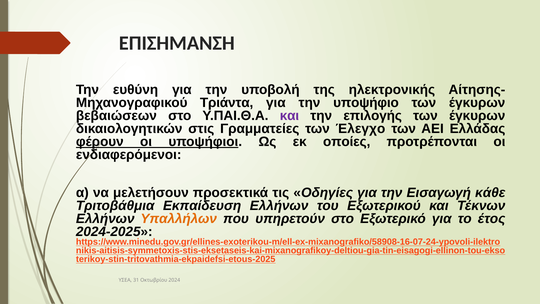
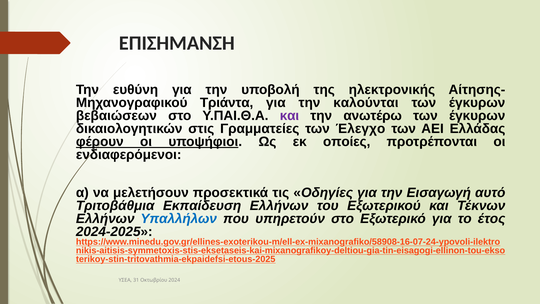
υποψήφιο: υποψήφιο -> καλούνται (366, 103)
επιλογής: επιλογής -> ανωτέρω (373, 116)
κάθε: κάθε -> αυτό (490, 193)
Υπαλλήλων colour: orange -> blue (179, 219)
